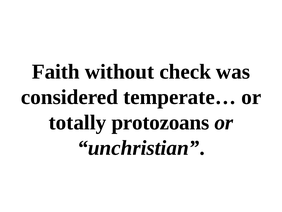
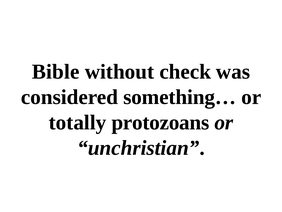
Faith: Faith -> Bible (56, 72)
temperate…: temperate… -> something… (180, 97)
